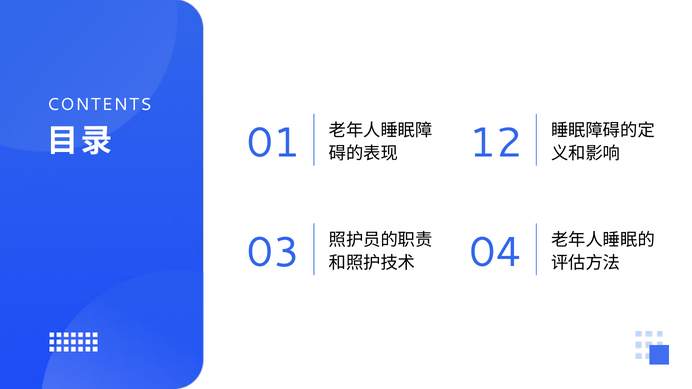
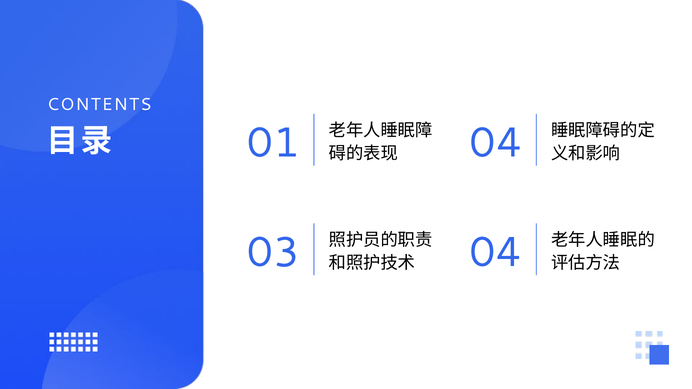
12: 12 -> 04 (496, 143)
